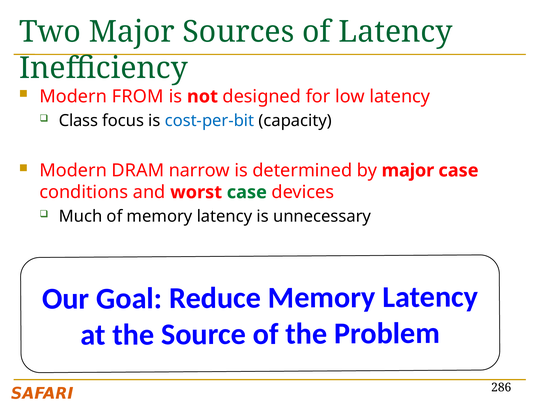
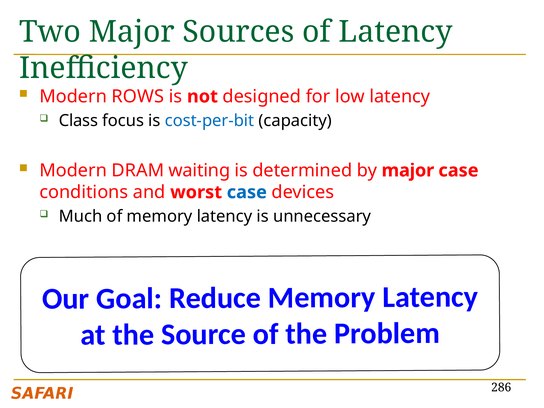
FROM: FROM -> ROWS (138, 96)
narrow: narrow -> waiting (199, 170)
case colour: green -> blue (247, 192)
